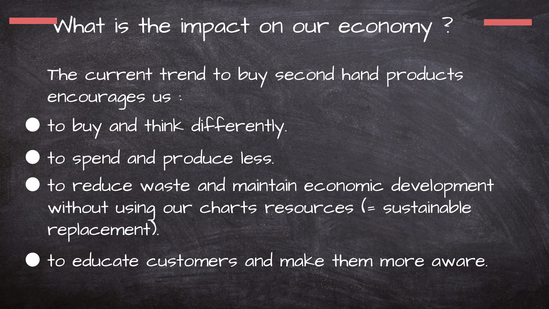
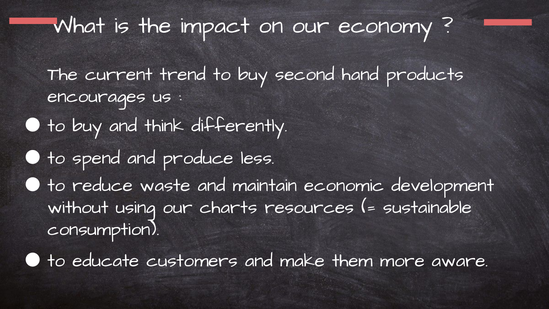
replacement: replacement -> consumption (103, 229)
